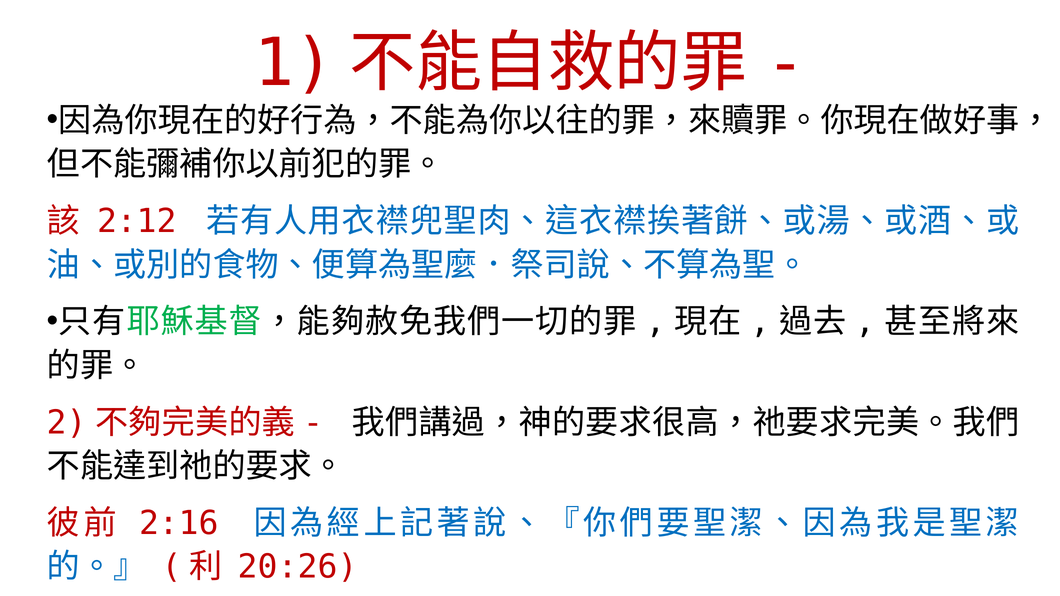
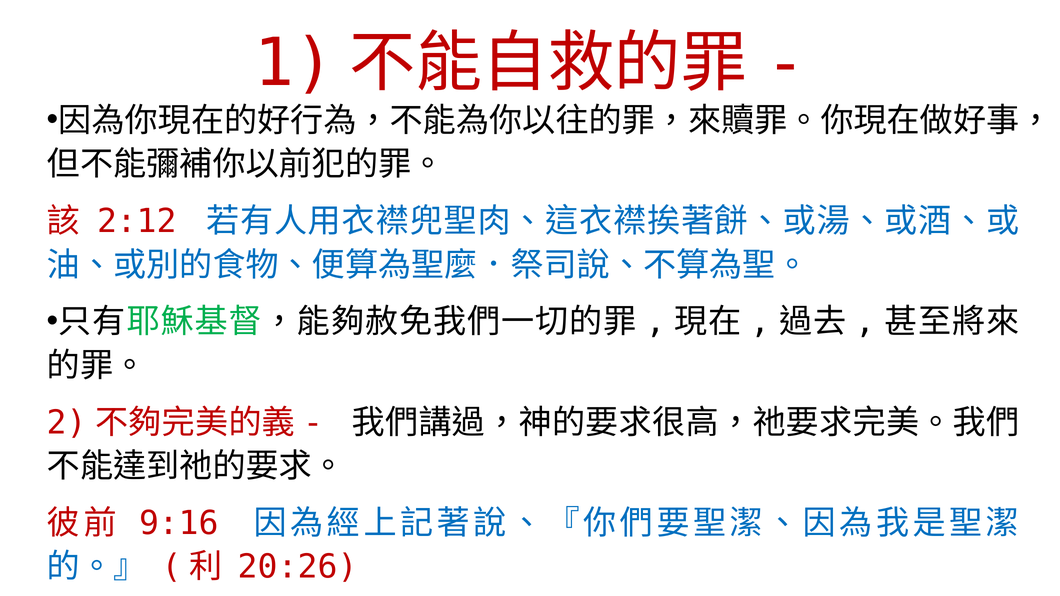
2:16: 2:16 -> 9:16 (179, 524)
